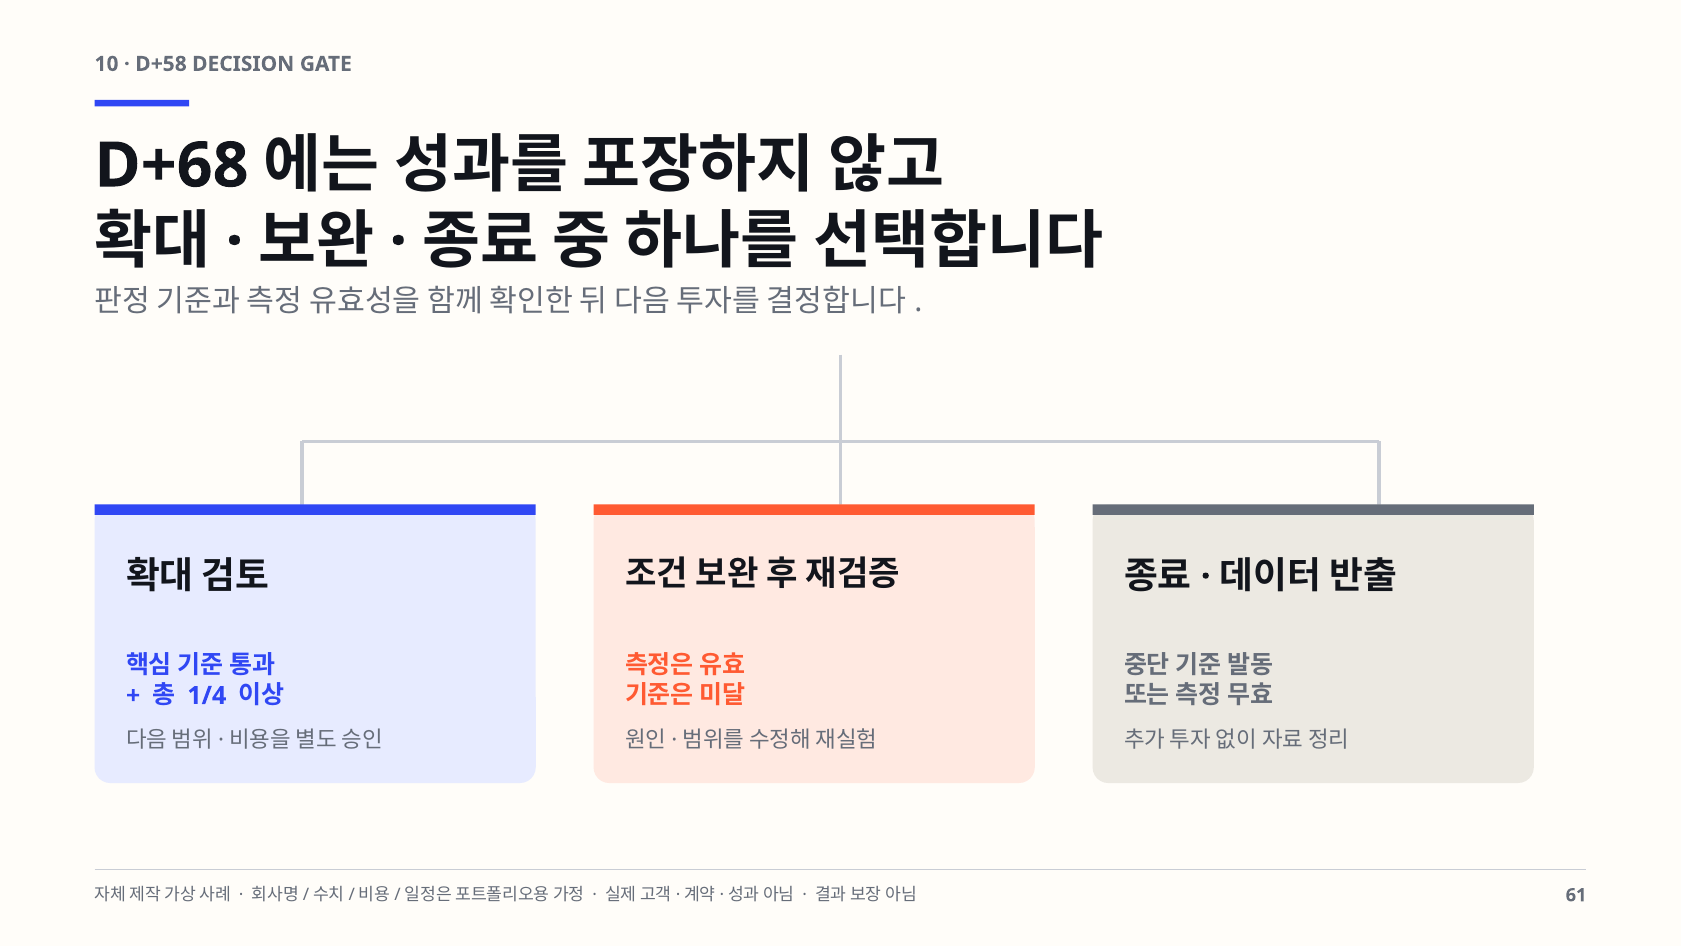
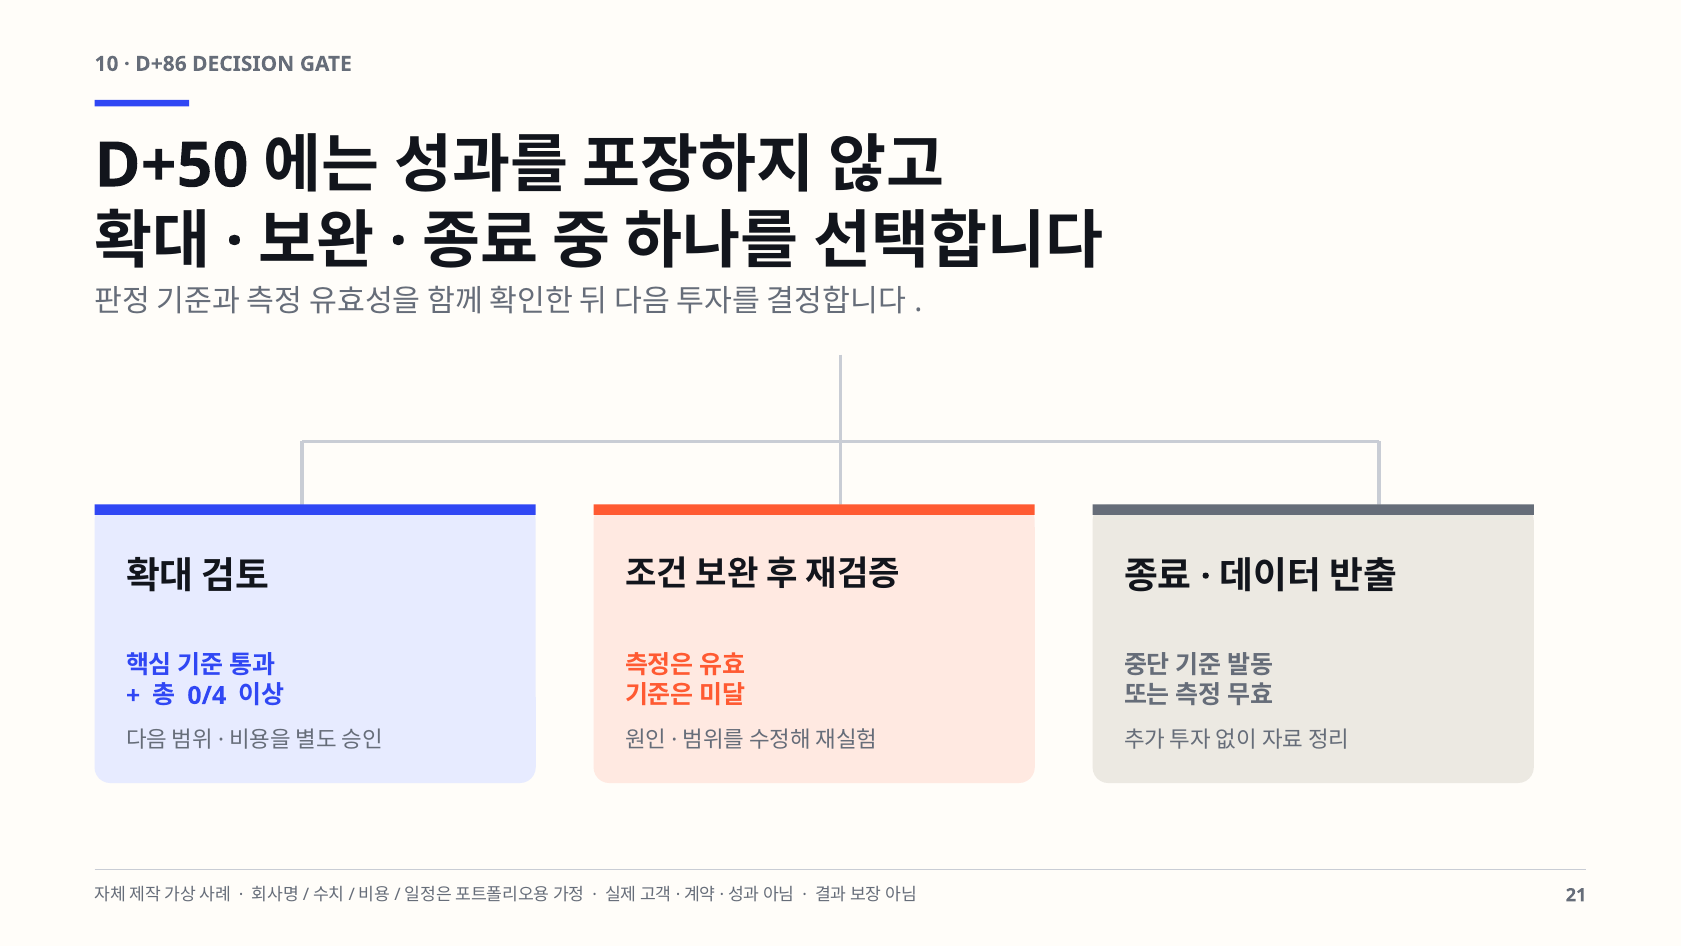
D+58: D+58 -> D+86 (161, 64)
D+68: D+68 -> D+50 (172, 166)
1/4: 1/4 -> 0/4 (207, 695)
61: 61 -> 21 (1576, 895)
